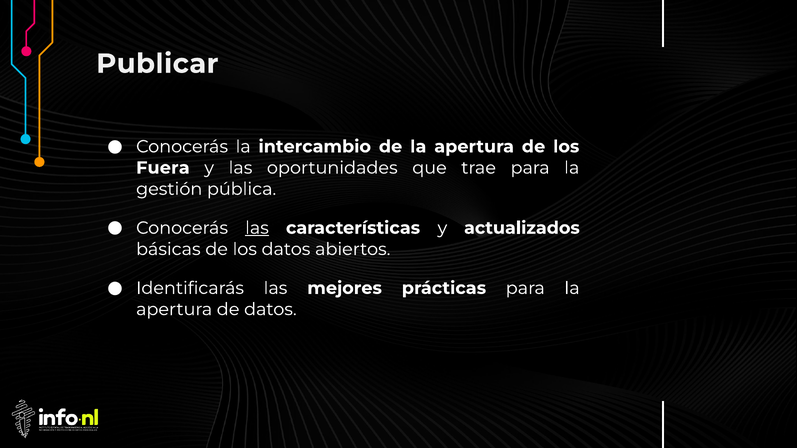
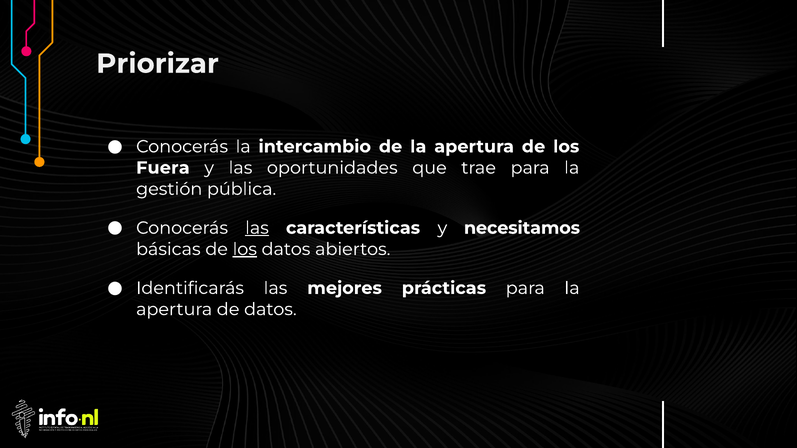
Publicar: Publicar -> Priorizar (158, 64)
actualizados: actualizados -> necesitamos (522, 228)
los underline: none -> present (245, 249)
